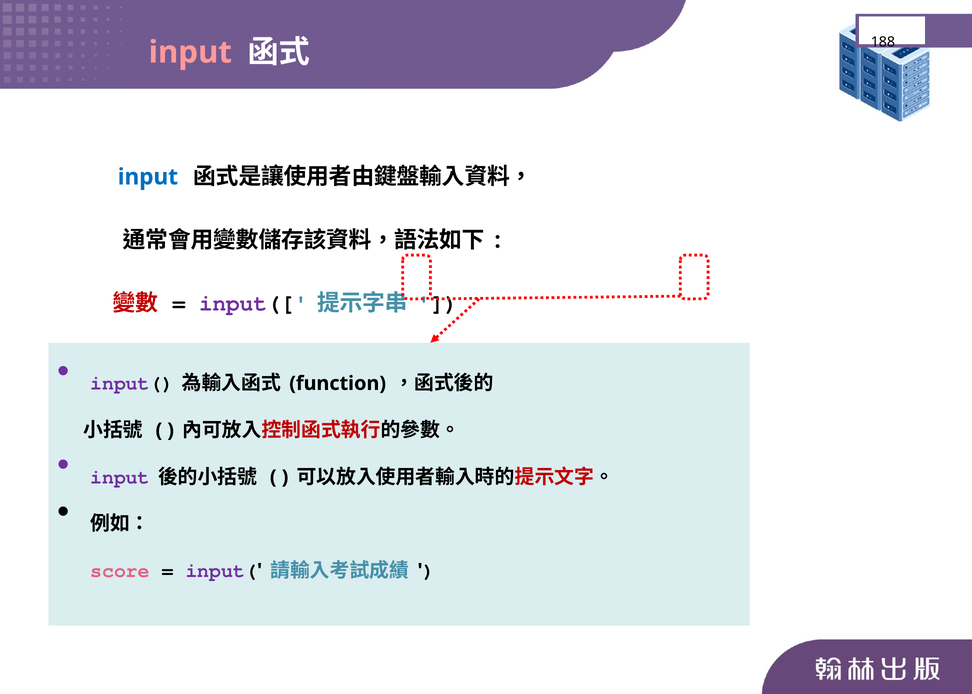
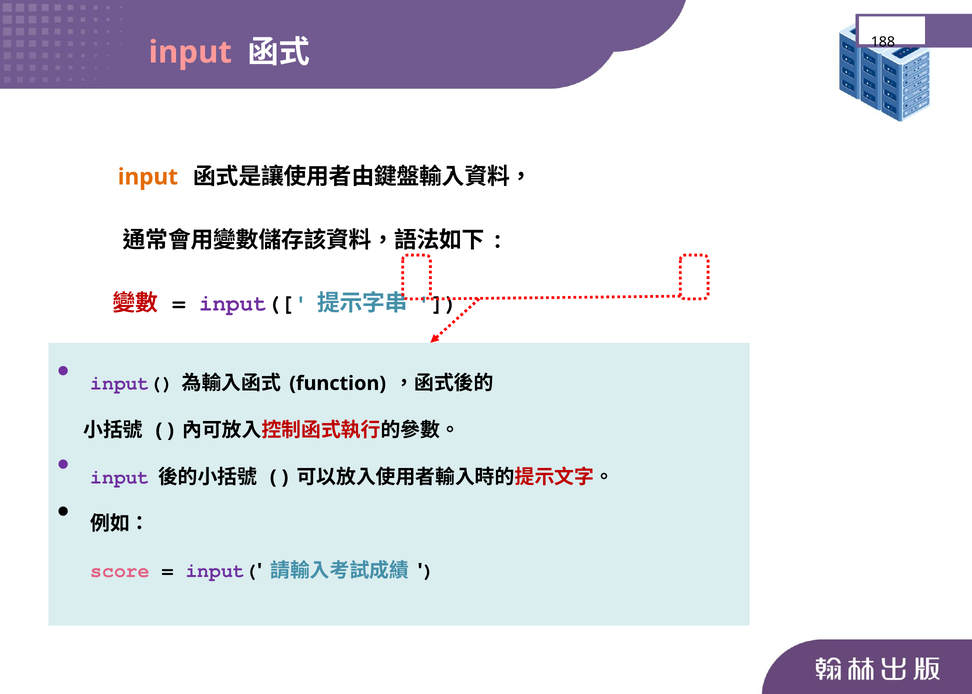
input colour: blue -> orange (148, 177)
